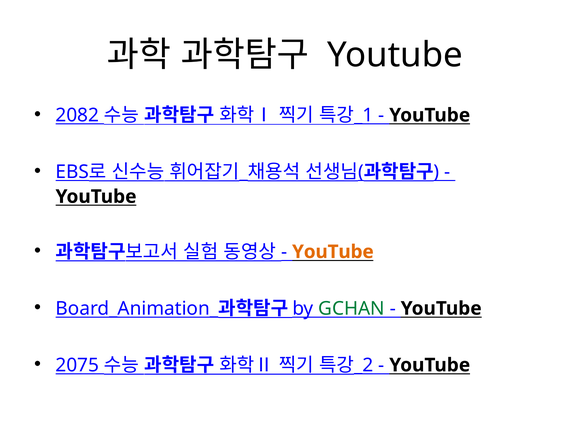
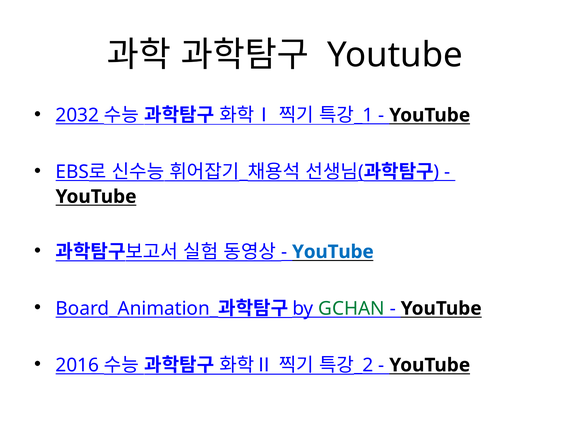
2082: 2082 -> 2032 (77, 115)
YouTube colour: orange -> blue (333, 252)
2075: 2075 -> 2016 (77, 366)
